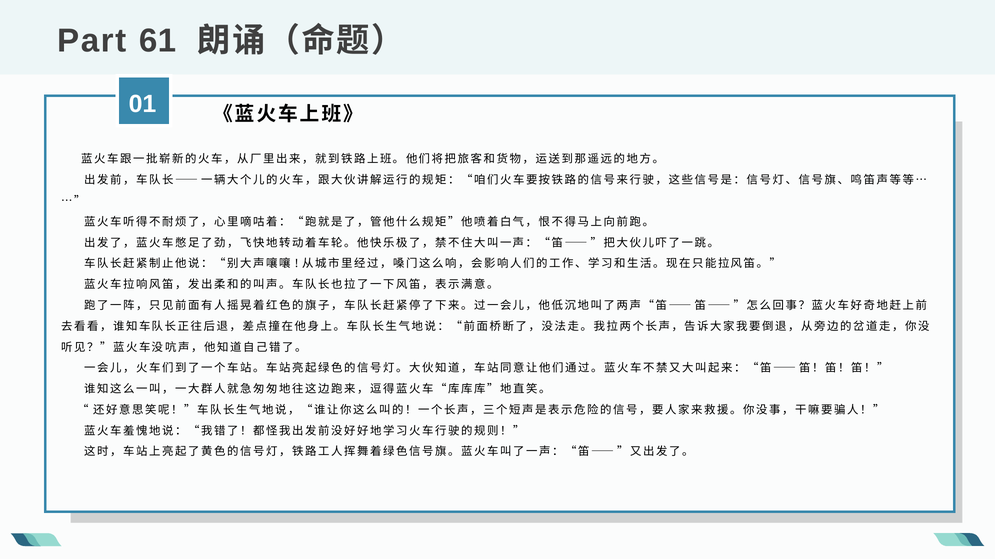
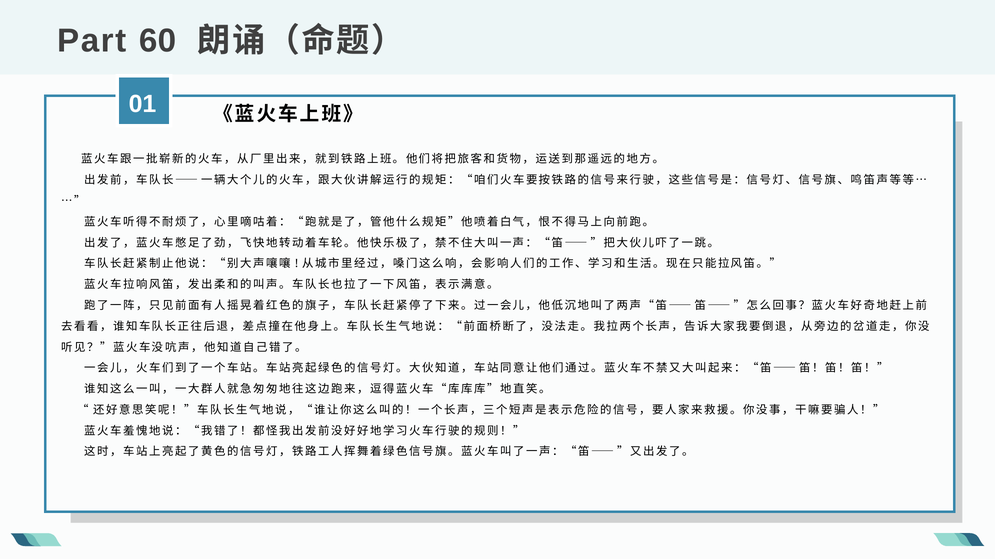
61: 61 -> 60 (158, 41)
